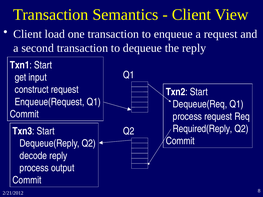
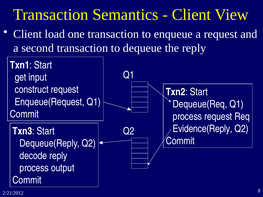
Required(Reply: Required(Reply -> Evidence(Reply (203, 129)
